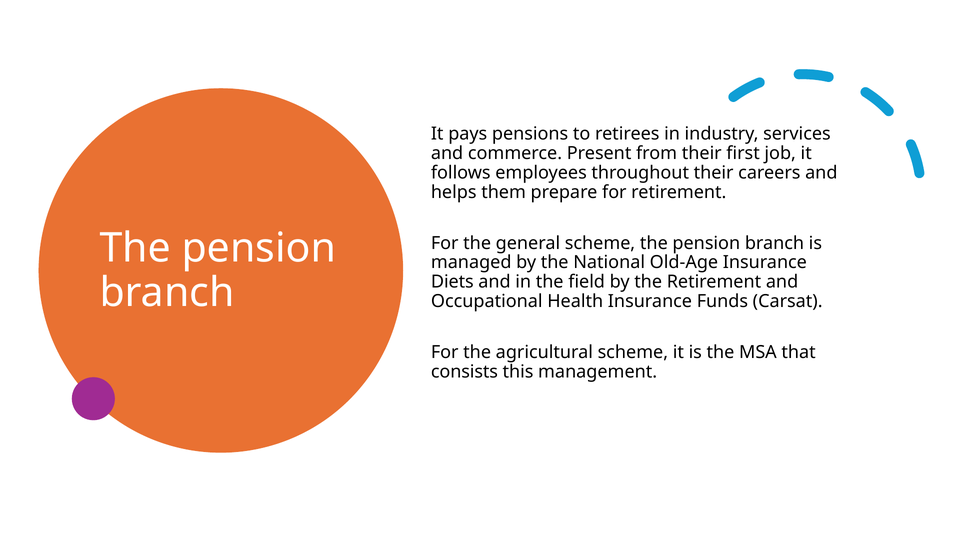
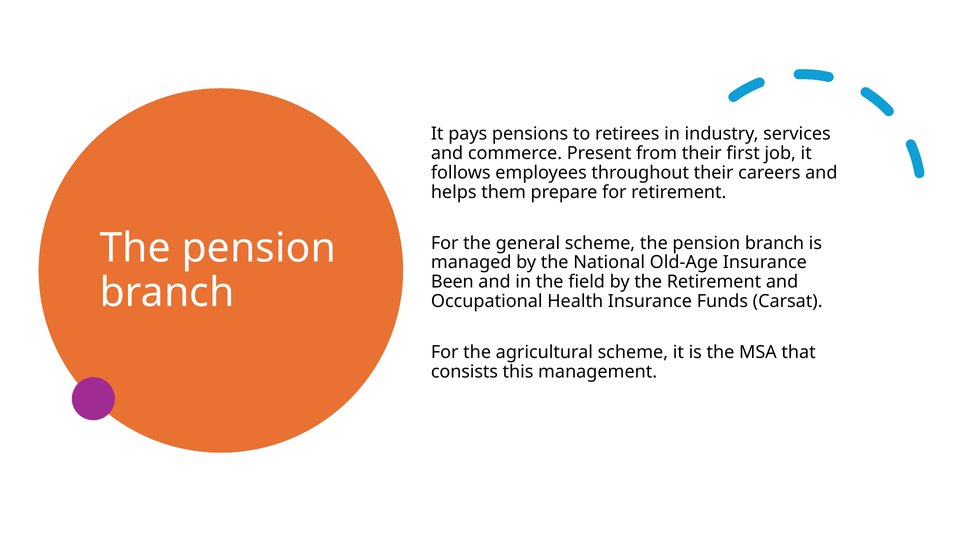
Diets: Diets -> Been (452, 282)
